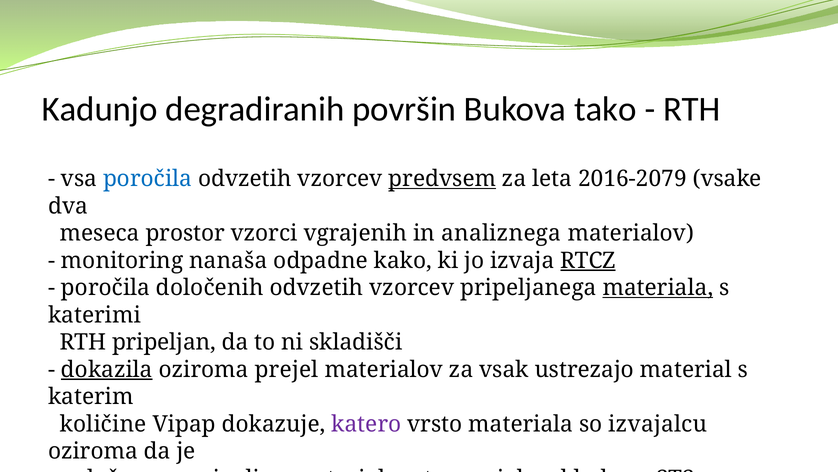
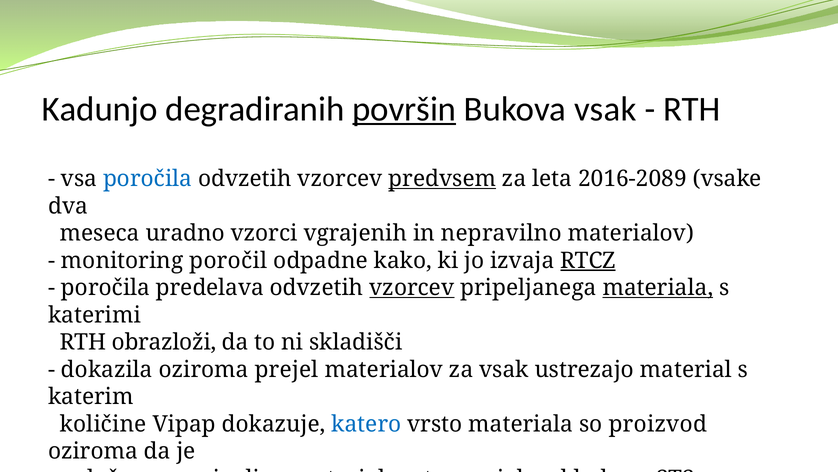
površin underline: none -> present (404, 109)
Bukova tako: tako -> vsak (605, 109)
2016-2079: 2016-2079 -> 2016-2089 (632, 179)
prostor: prostor -> uradno (185, 233)
analiznega: analiznega -> nepravilno (501, 233)
nanaša: nanaša -> poročil (228, 260)
določenih: določenih -> predelava (210, 287)
vzorcev underline: none -> present (412, 287)
RTH pripeljan: pripeljan -> obrazloži (164, 342)
dokazila underline: present -> none (107, 369)
katero colour: purple -> blue (366, 424)
izvajalcu: izvajalcu -> proizvod (658, 424)
